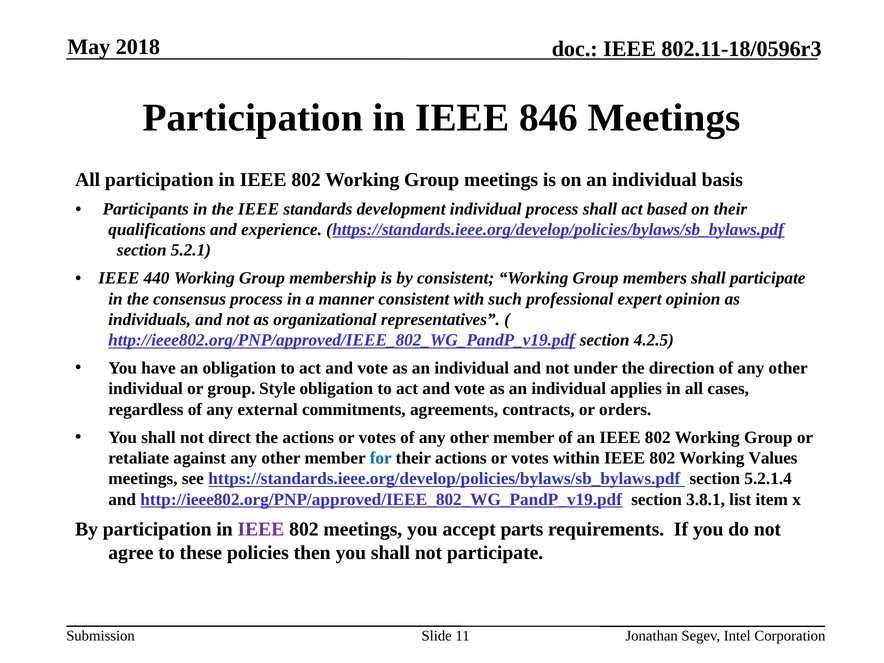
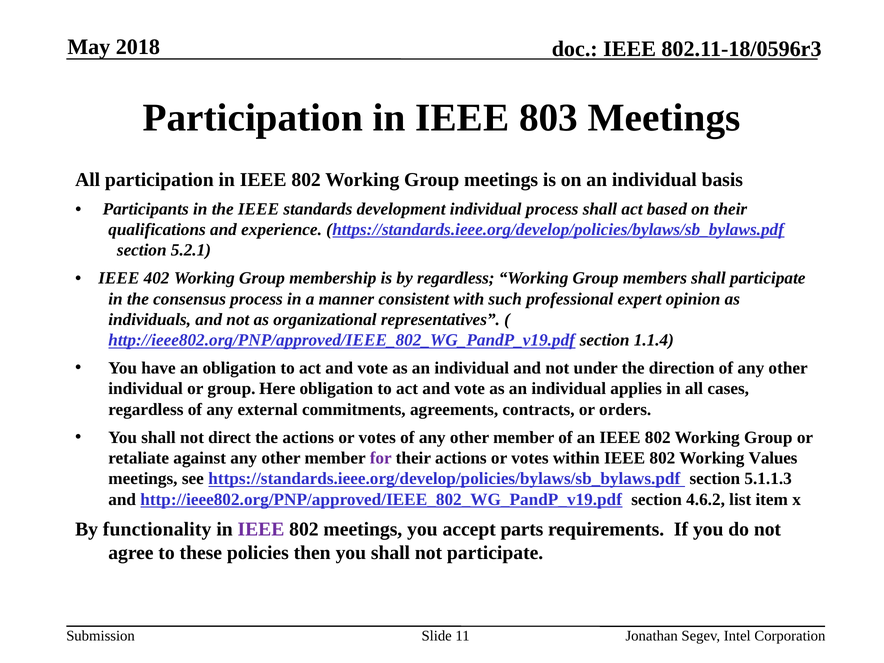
846: 846 -> 803 (549, 118)
440: 440 -> 402 (157, 278)
by consistent: consistent -> regardless (456, 278)
4.2.5: 4.2.5 -> 1.1.4 (654, 340)
Style: Style -> Here (277, 389)
for colour: blue -> purple (381, 458)
5.2.1.4: 5.2.1.4 -> 5.1.1.3 (768, 479)
3.8.1: 3.8.1 -> 4.6.2 (706, 499)
By participation: participation -> functionality (157, 529)
